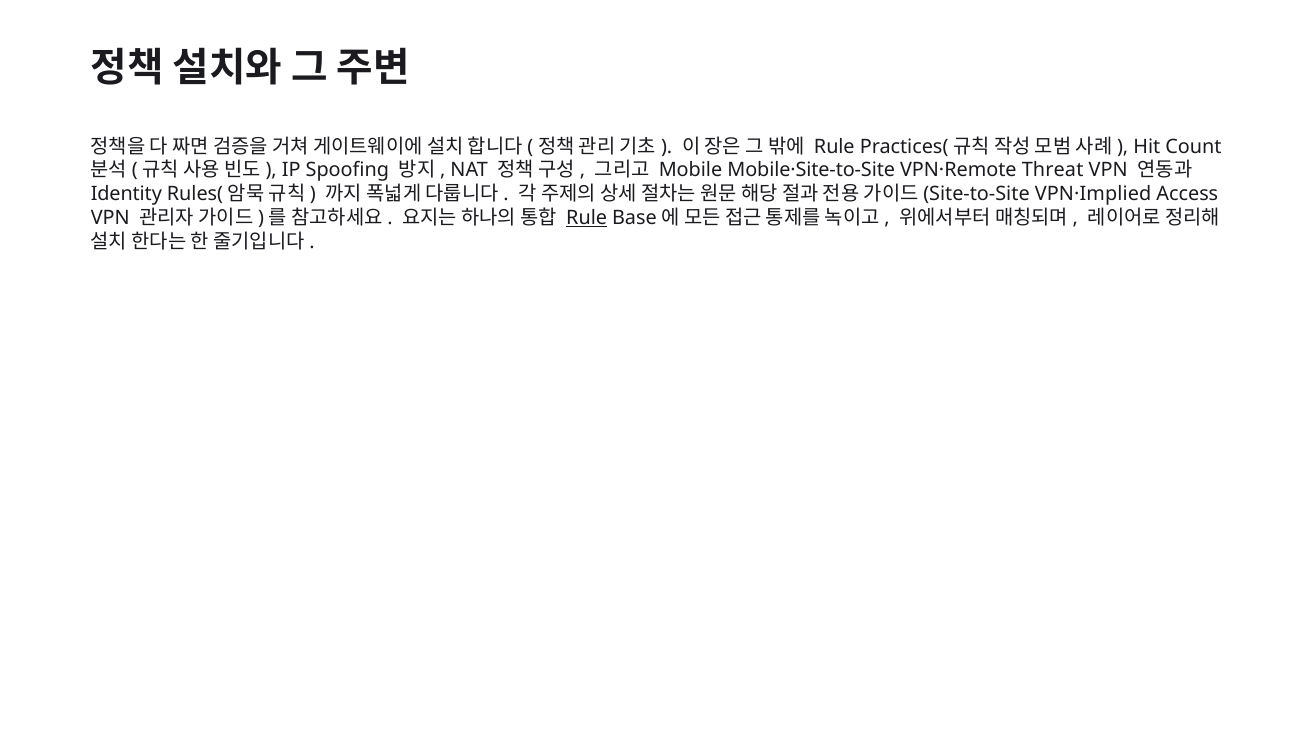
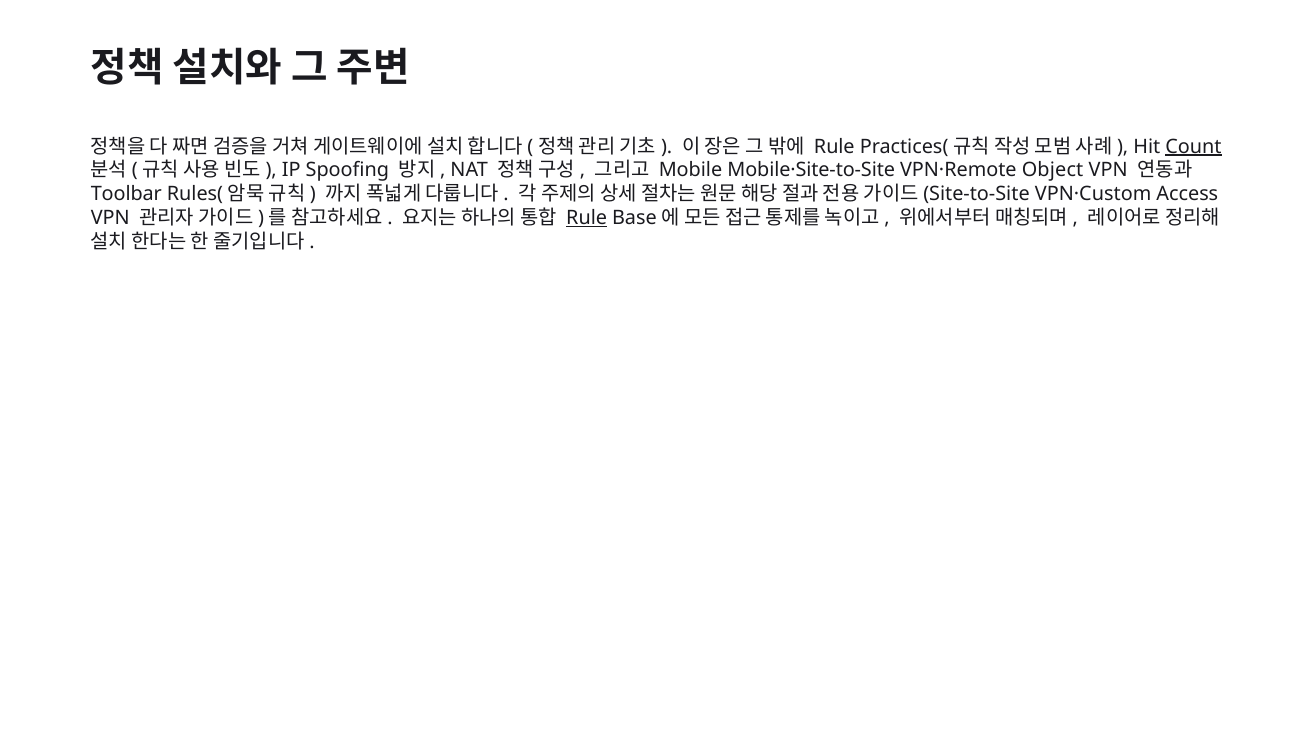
Count underline: none -> present (1194, 146)
Threat: Threat -> Object (1053, 170)
Identity: Identity -> Toolbar (126, 194)
VPN·Implied: VPN·Implied -> VPN·Custom (1093, 194)
